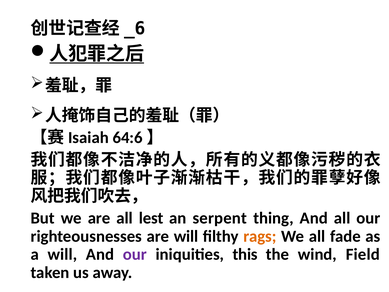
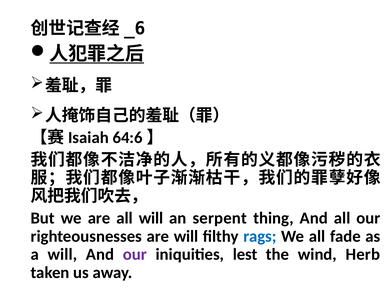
all lest: lest -> will (151, 218)
rags colour: orange -> blue (260, 236)
this: this -> lest (245, 254)
Field: Field -> Herb (363, 254)
